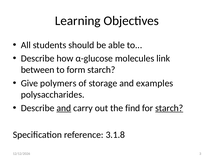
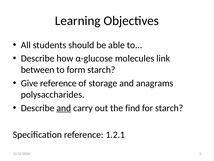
Give polymers: polymers -> reference (58, 83)
examples: examples -> anagrams (155, 83)
starch underline: present -> none (169, 108)
3.1.8: 3.1.8 -> 1.2.1 (115, 134)
